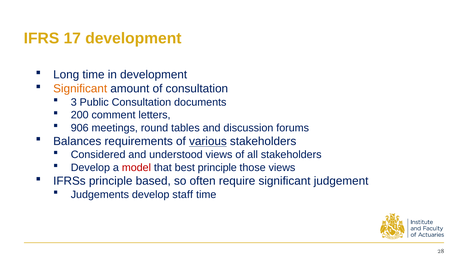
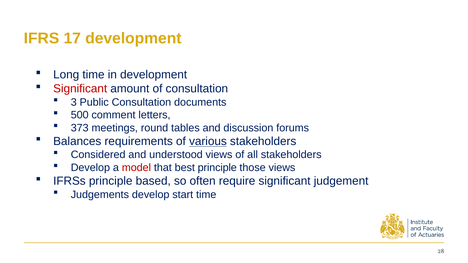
Significant colour: orange -> red (80, 89)
200: 200 -> 500 (80, 115)
906: 906 -> 373 (80, 128)
staff: staff -> start (183, 195)
